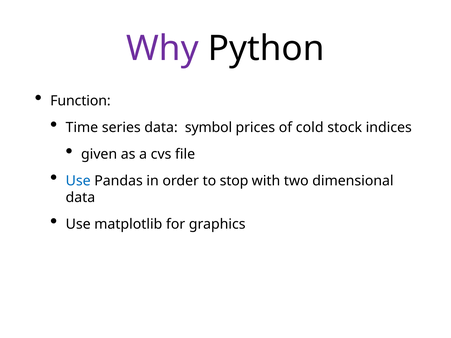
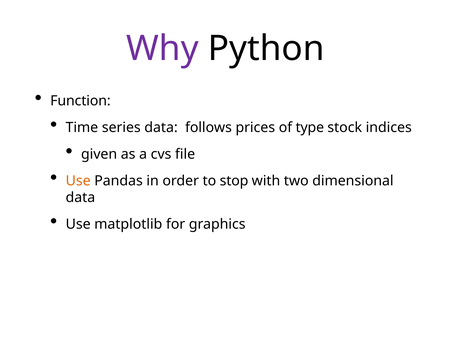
symbol: symbol -> follows (208, 128)
cold: cold -> type (310, 128)
Use colour: blue -> orange (78, 181)
